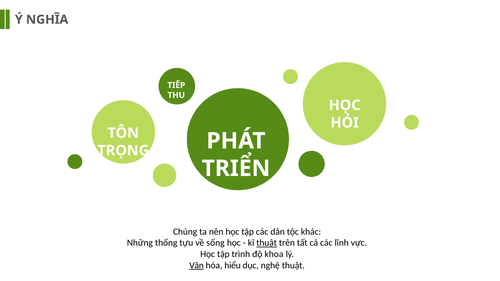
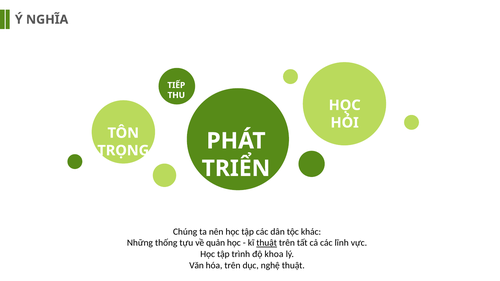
sống: sống -> quản (216, 243)
Văn underline: present -> none (197, 266)
hóa hiểu: hiểu -> trên (232, 266)
